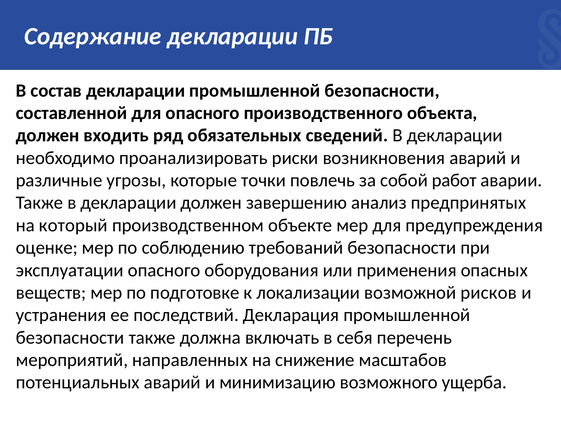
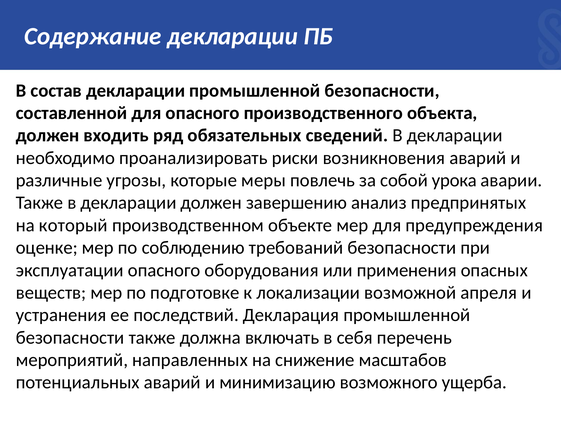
точки: точки -> меры (264, 180)
работ: работ -> урока (454, 180)
рисков: рисков -> апреля (489, 292)
